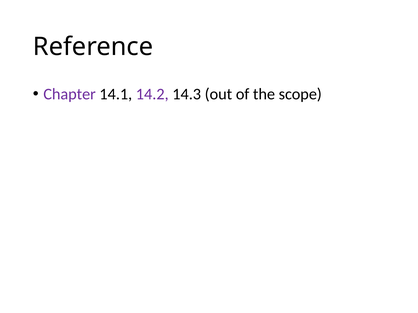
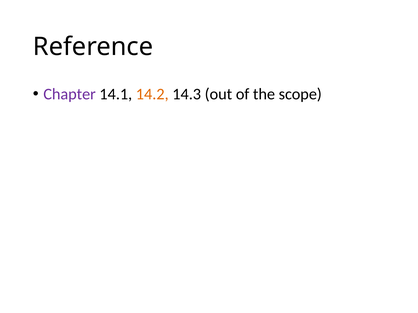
14.2 colour: purple -> orange (152, 94)
